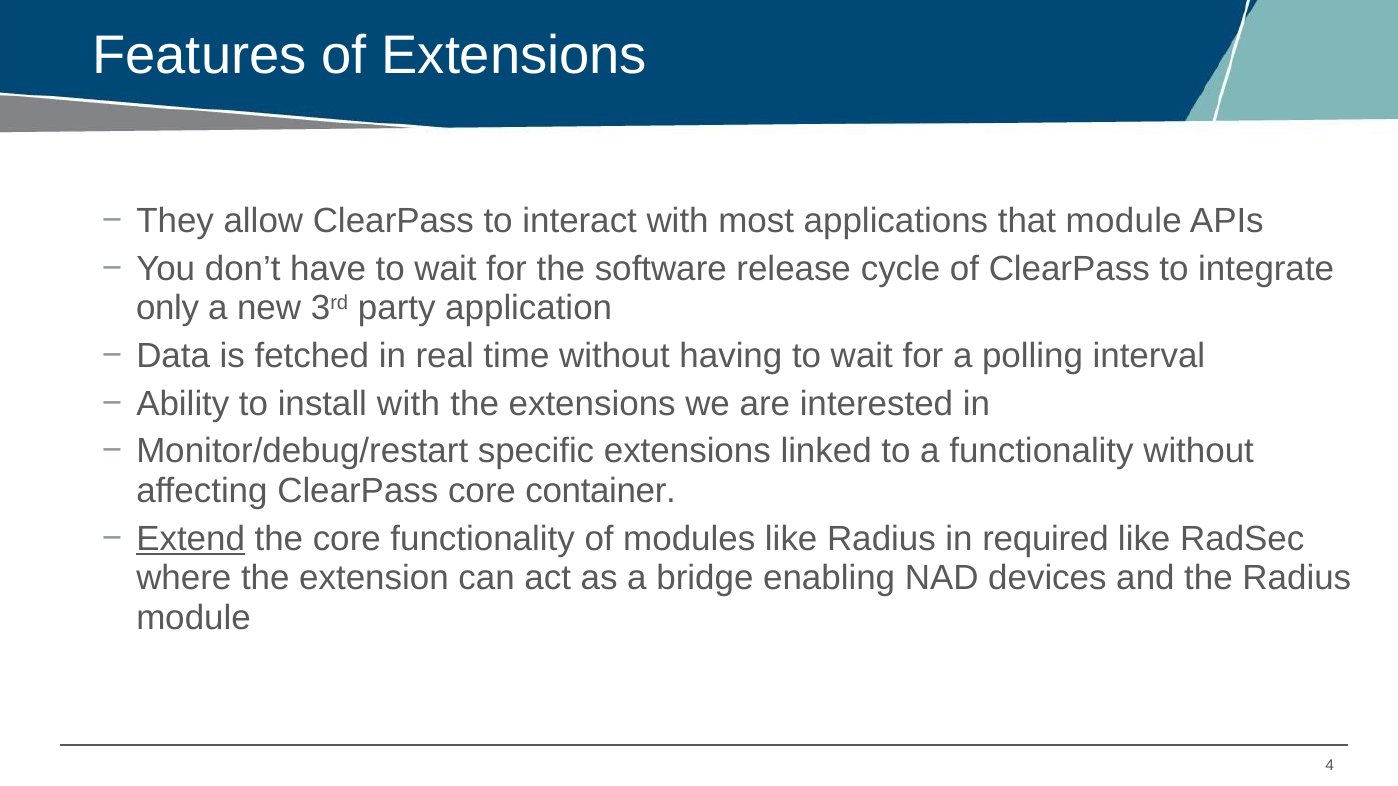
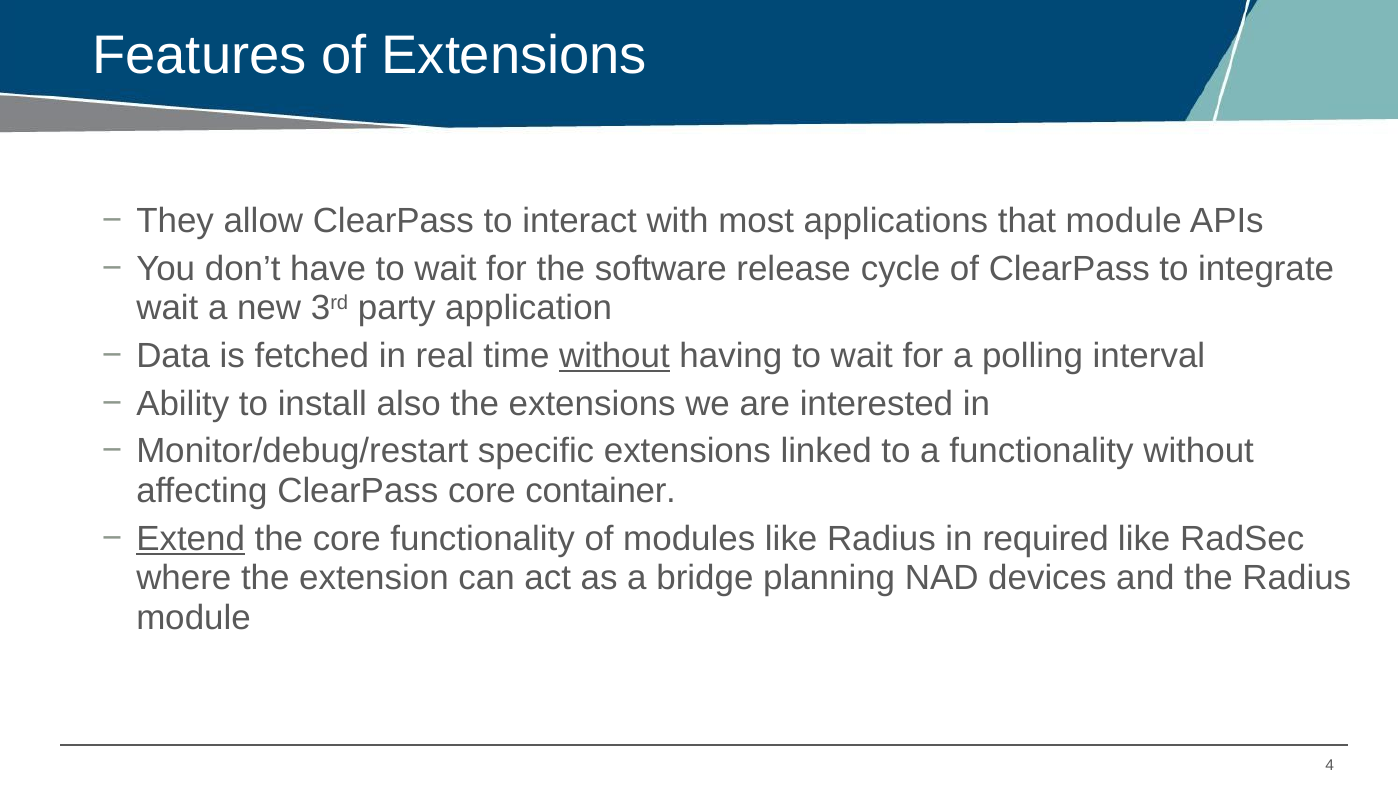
only: only -> wait (167, 309)
without underline: none -> present (614, 356)
install with: with -> also (409, 404)
enabling: enabling -> planning (829, 579)
